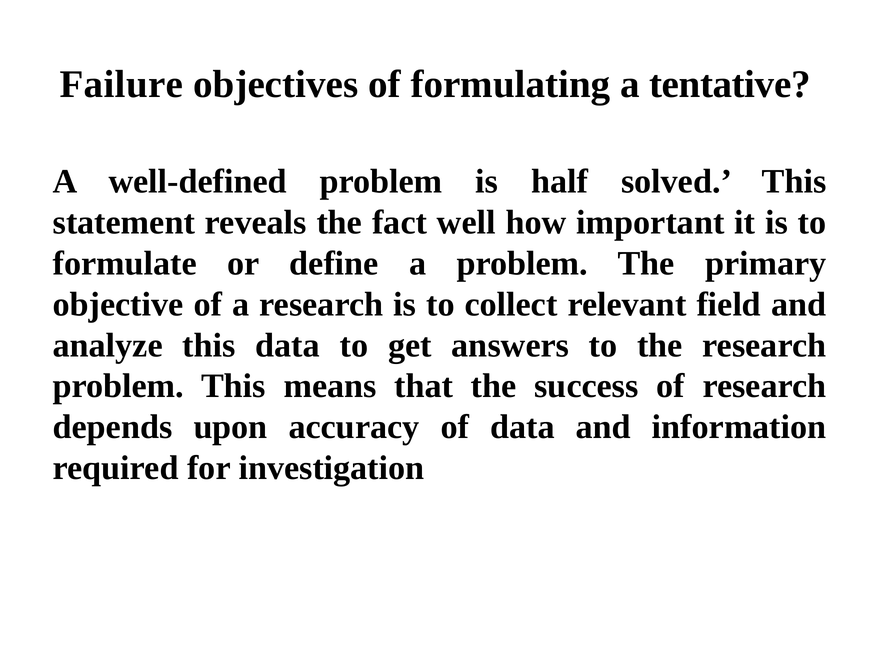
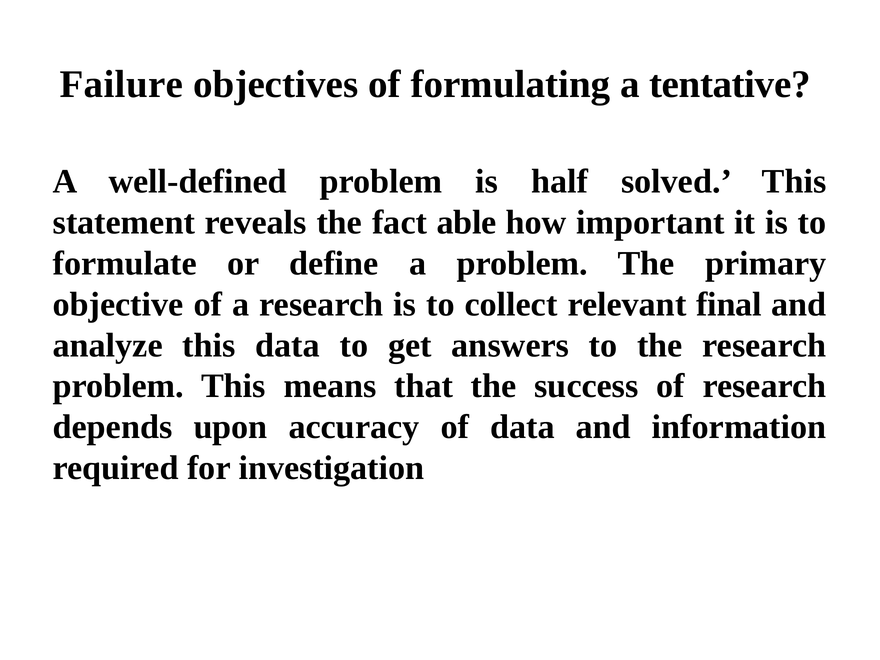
well: well -> able (467, 222)
field: field -> final (729, 304)
